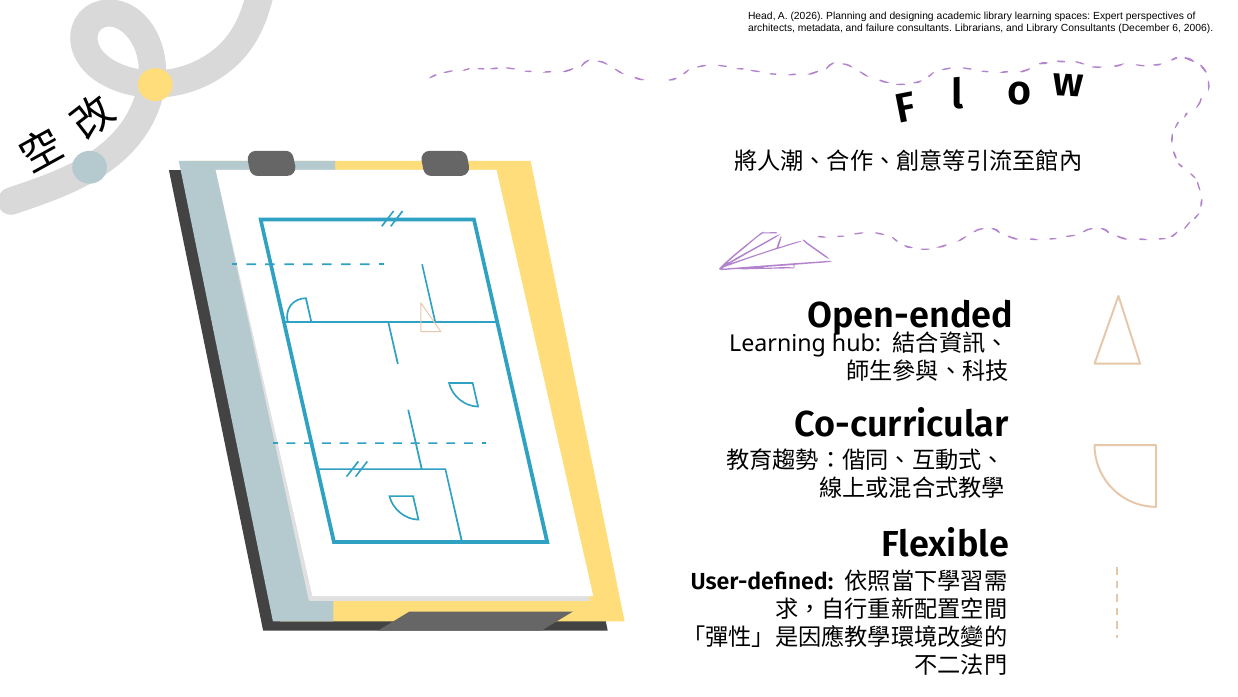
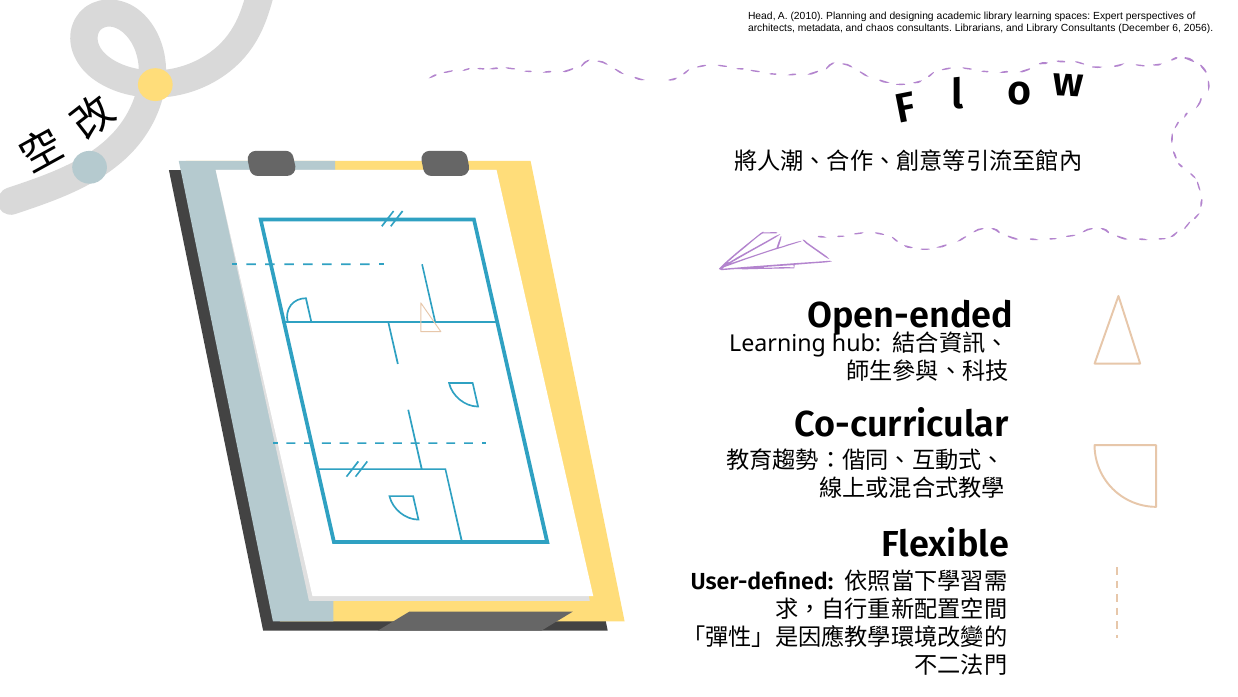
2026: 2026 -> 2010 (807, 16)
failure: failure -> chaos (880, 28)
2006: 2006 -> 2056 (1199, 28)
